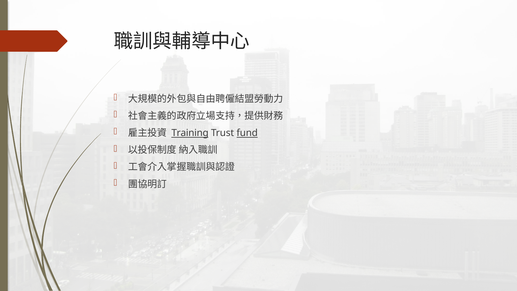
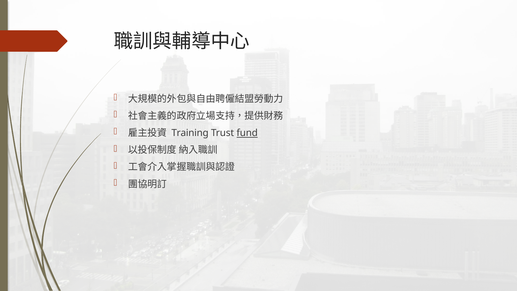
Training underline: present -> none (190, 133)
